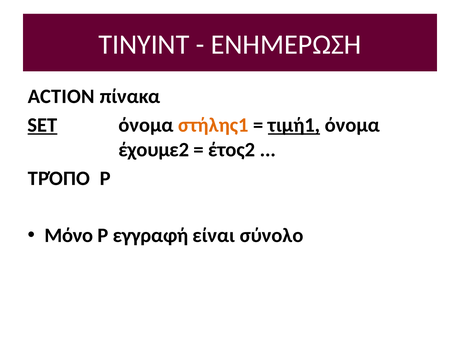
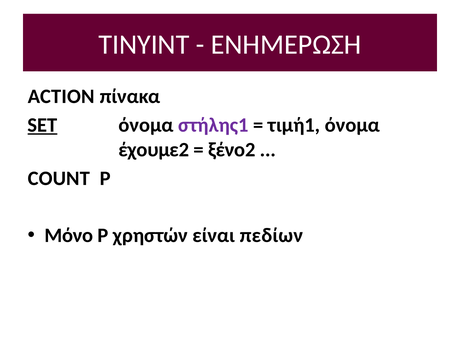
στήλης1 colour: orange -> purple (213, 125)
τιμή1 underline: present -> none (294, 125)
έτος2: έτος2 -> ξένο2 (232, 150)
ΤΡΌΠΟ: ΤΡΌΠΟ -> COUNT (59, 178)
εγγραφή: εγγραφή -> χρηστών (150, 236)
σύνολο: σύνολο -> πεδίων (271, 236)
